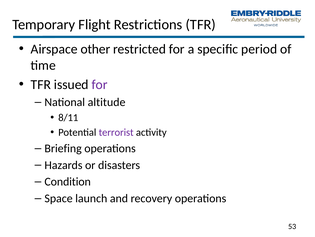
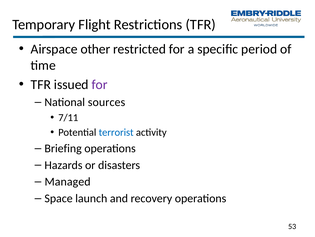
altitude: altitude -> sources (107, 102)
8/11: 8/11 -> 7/11 (68, 117)
terrorist colour: purple -> blue (116, 132)
Condition: Condition -> Managed (68, 181)
